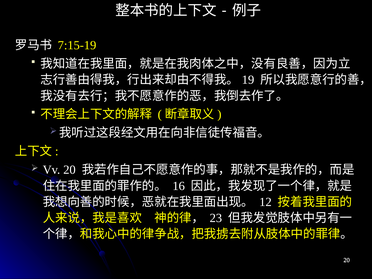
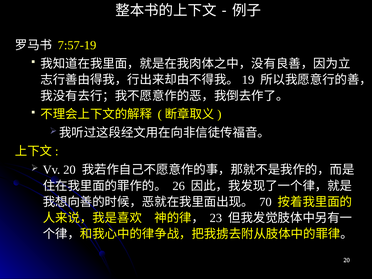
7:15-19: 7:15-19 -> 7:57-19 (77, 45)
16: 16 -> 26 (179, 186)
12: 12 -> 70 (265, 202)
